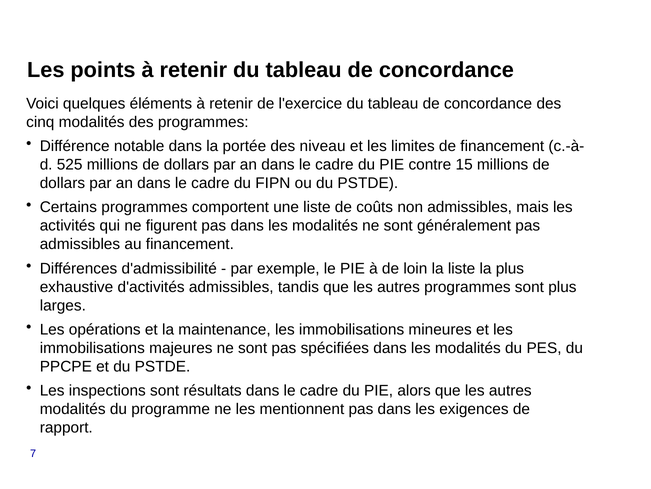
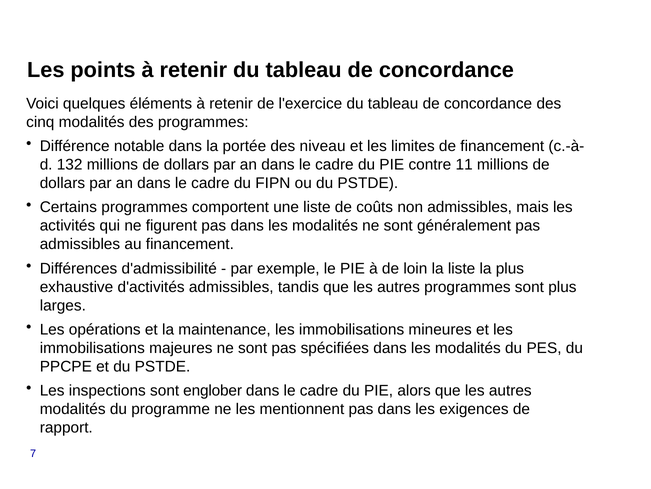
525: 525 -> 132 (70, 164)
15: 15 -> 11 (464, 164)
résultats: résultats -> englober (213, 390)
